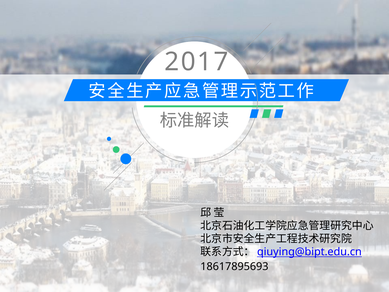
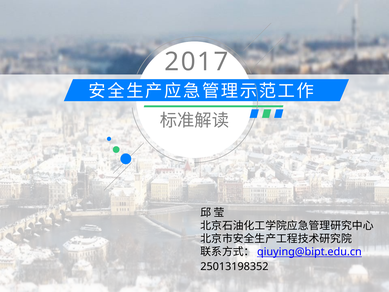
18617895693: 18617895693 -> 25013198352 (234, 266)
